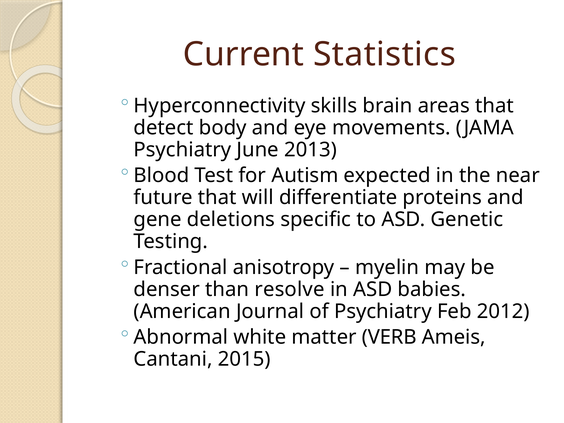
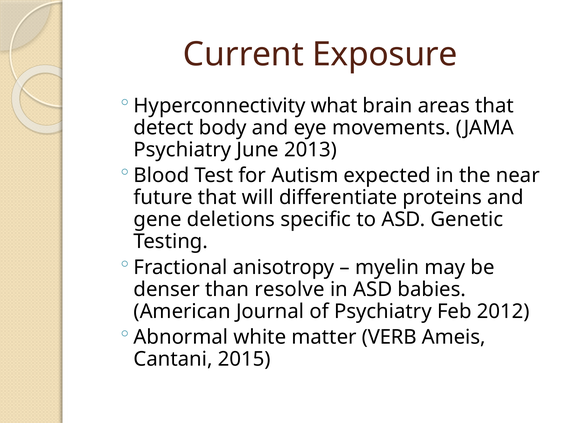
Statistics: Statistics -> Exposure (385, 55)
skills: skills -> what (334, 106)
